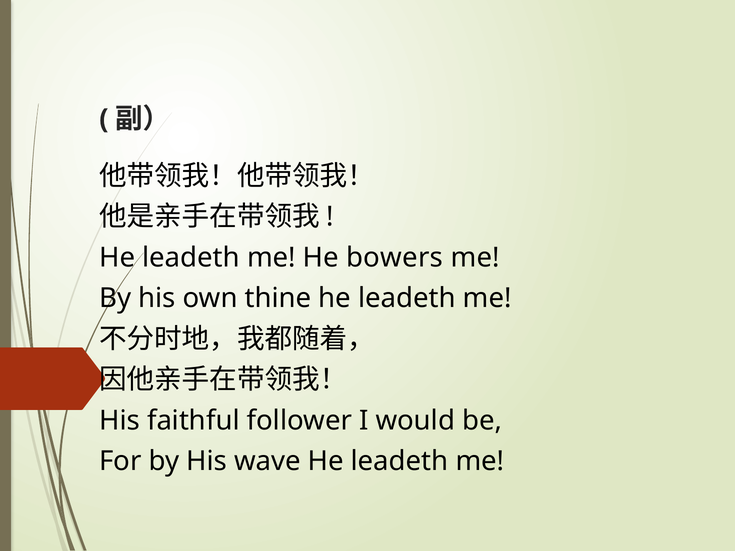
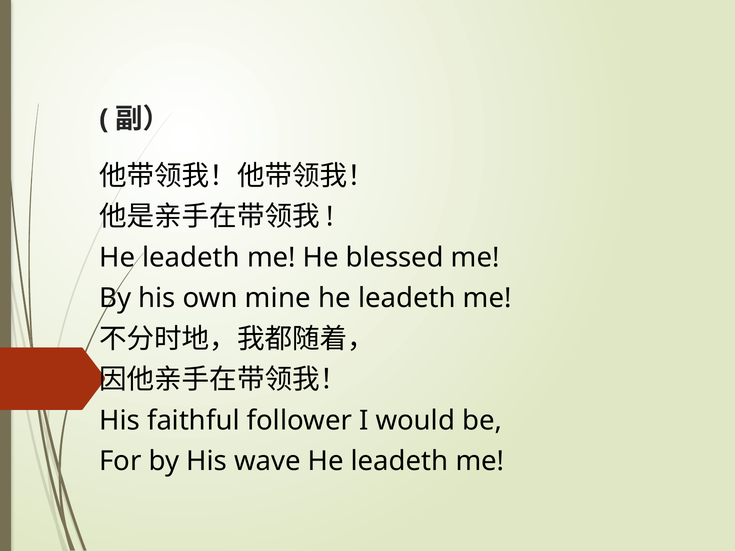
bowers: bowers -> blessed (395, 258)
thine: thine -> mine (278, 298)
